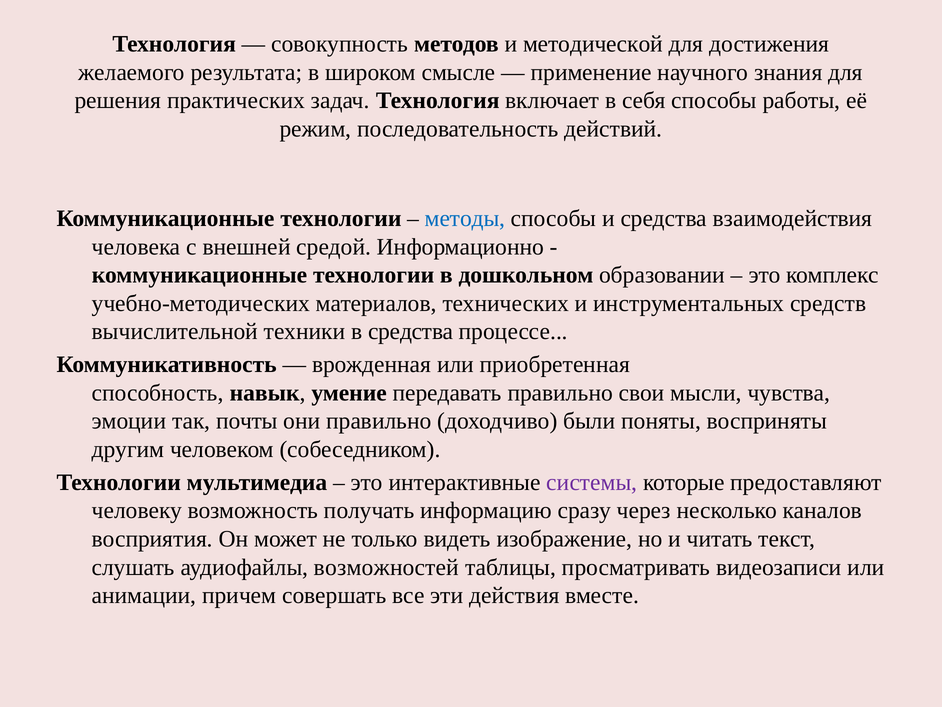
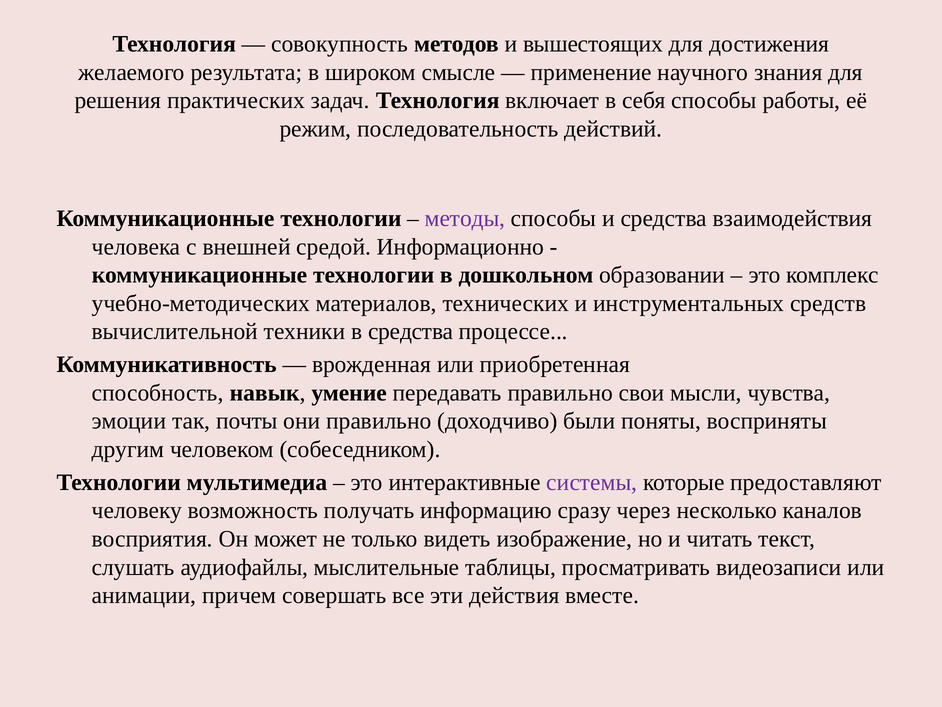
методической: методической -> вышестоящих (593, 44)
методы colour: blue -> purple (465, 218)
возможностей: возможностей -> мыслительные (387, 567)
